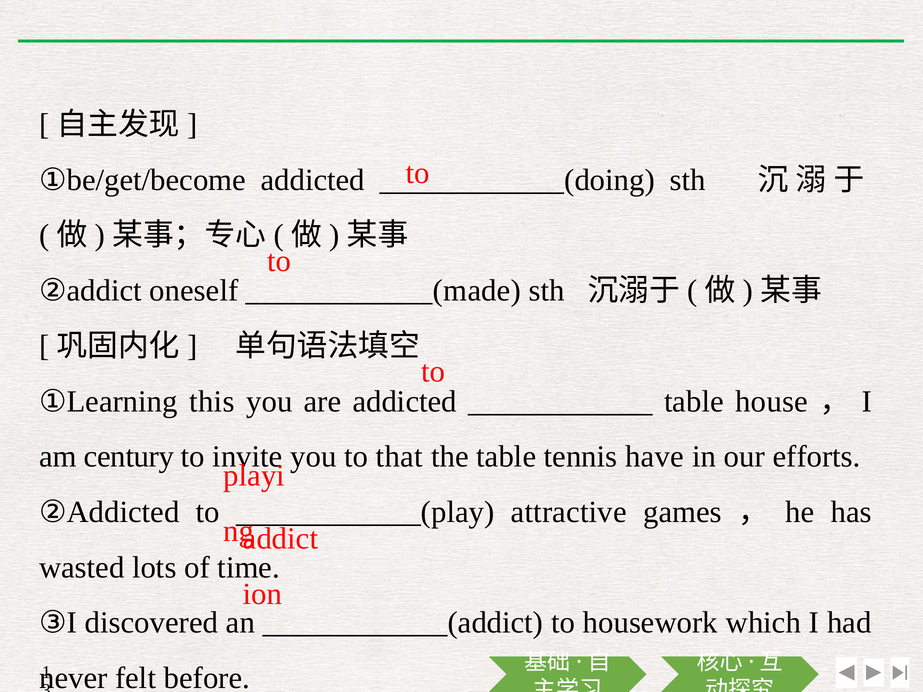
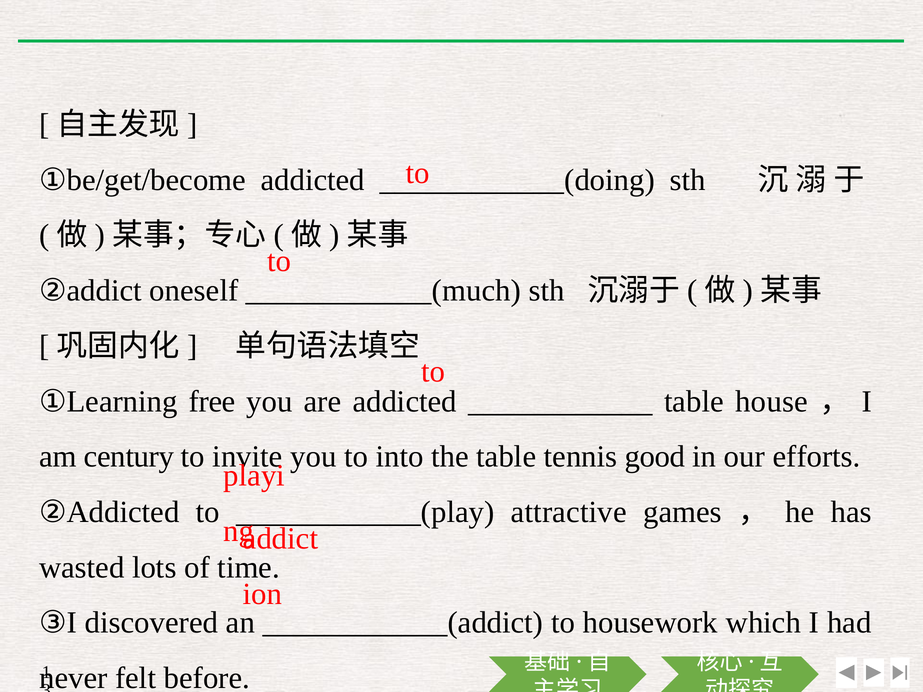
____________(made: ____________(made -> ____________(much (384, 291)
this: this -> free (212, 402)
that: that -> into (400, 457)
have: have -> good (655, 457)
